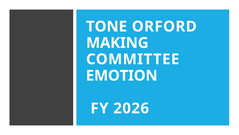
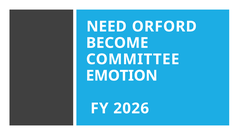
TONE: TONE -> NEED (106, 26)
MAKING: MAKING -> BECOME (117, 43)
